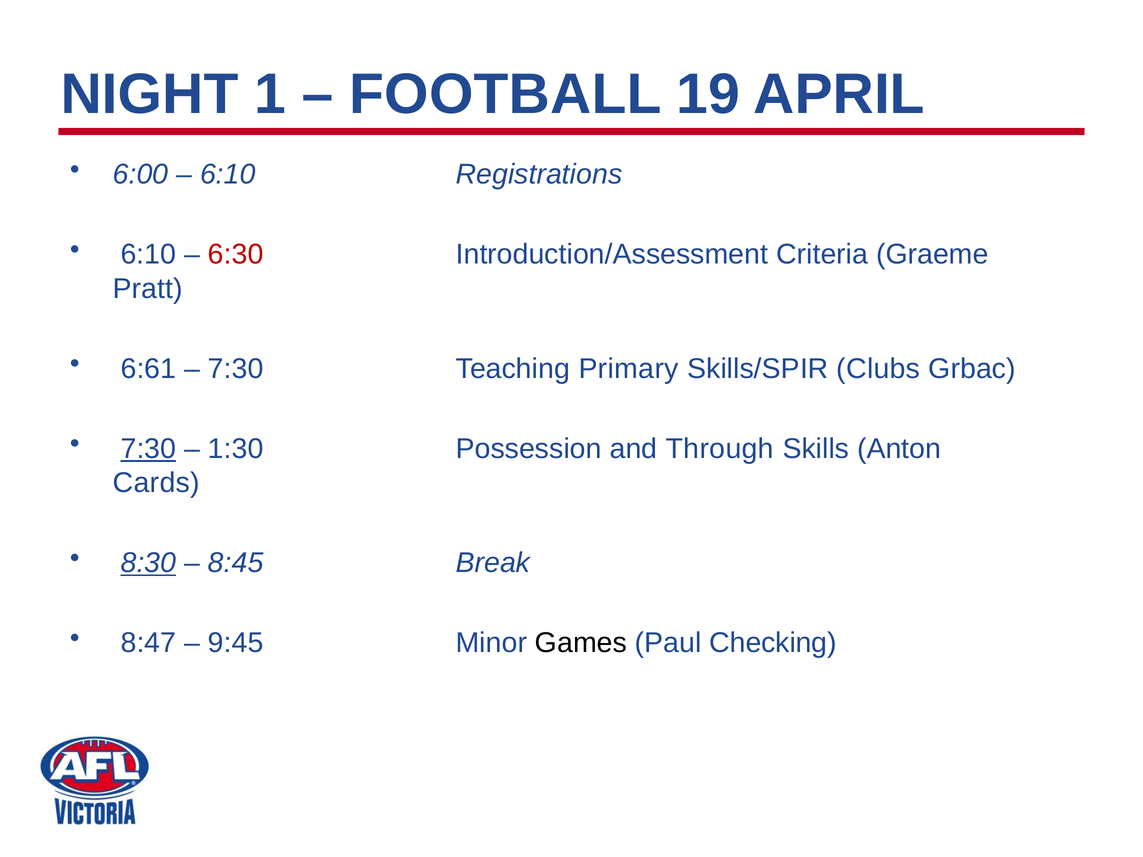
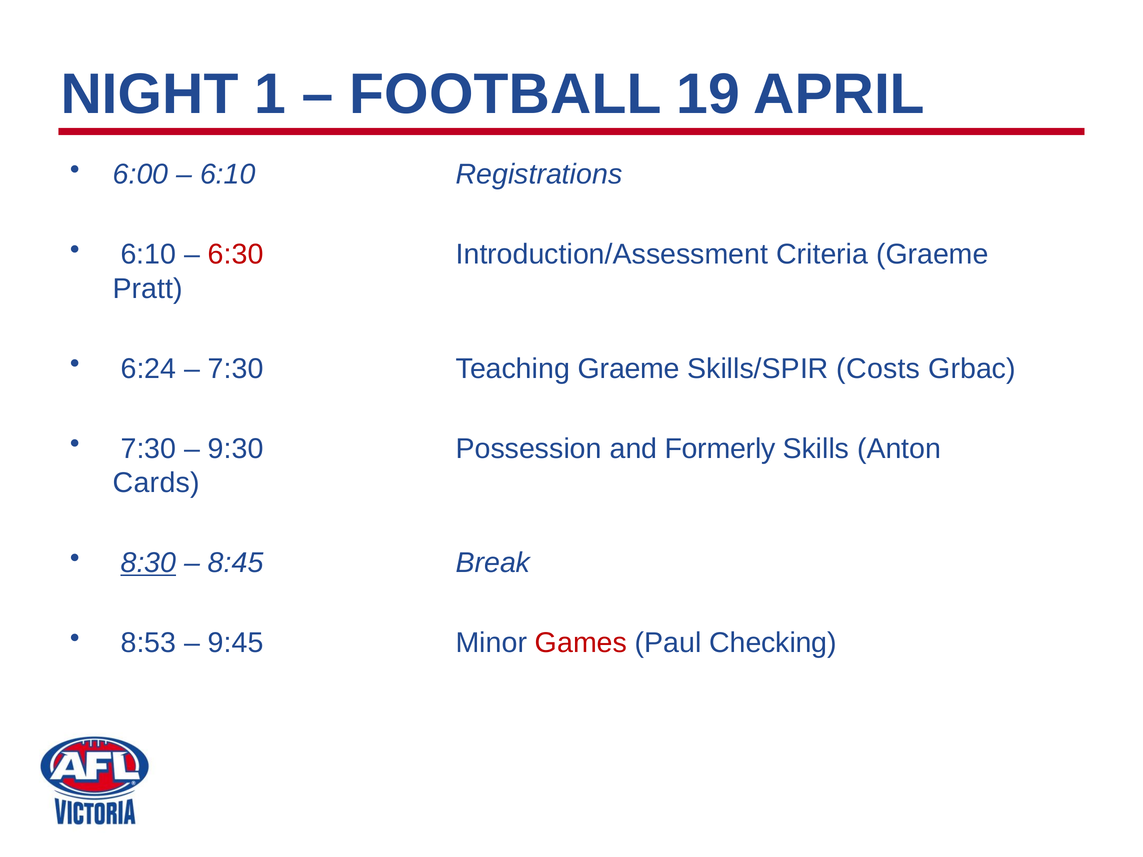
6:61: 6:61 -> 6:24 (148, 369)
Teaching Primary: Primary -> Graeme (629, 369)
Clubs: Clubs -> Costs (878, 369)
7:30 underline: present -> none (148, 449)
1:30: 1:30 -> 9:30 (236, 449)
Through: Through -> Formerly (720, 449)
8:47: 8:47 -> 8:53 (148, 643)
Games colour: black -> red (581, 643)
